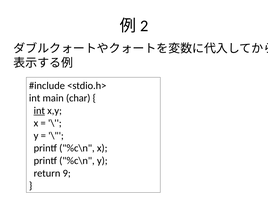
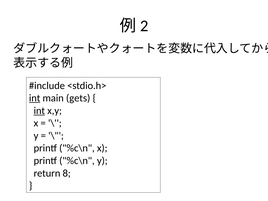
int underline: none -> present (35, 98)
char: char -> gets (78, 98)
9: 9 -> 8 (67, 173)
